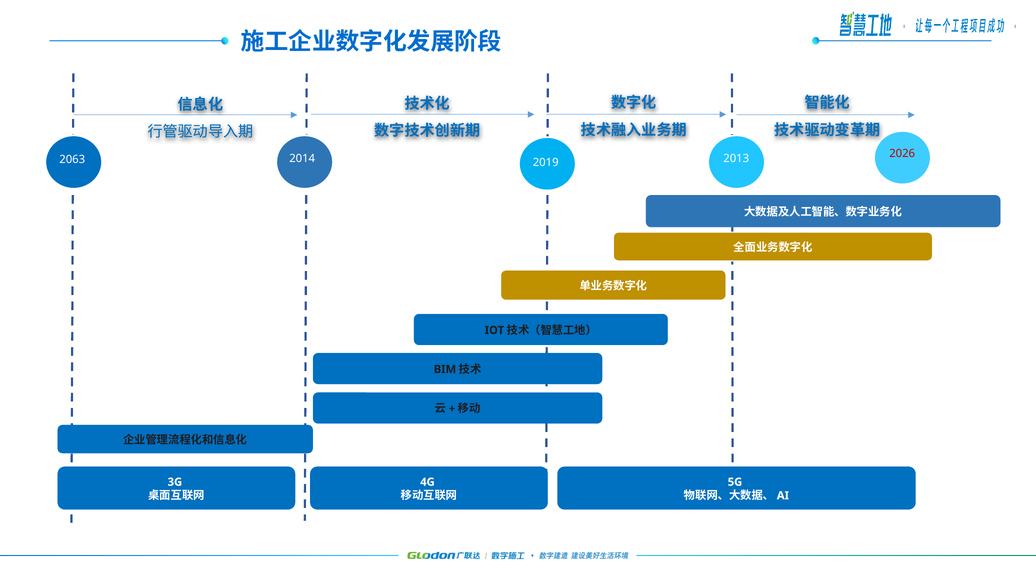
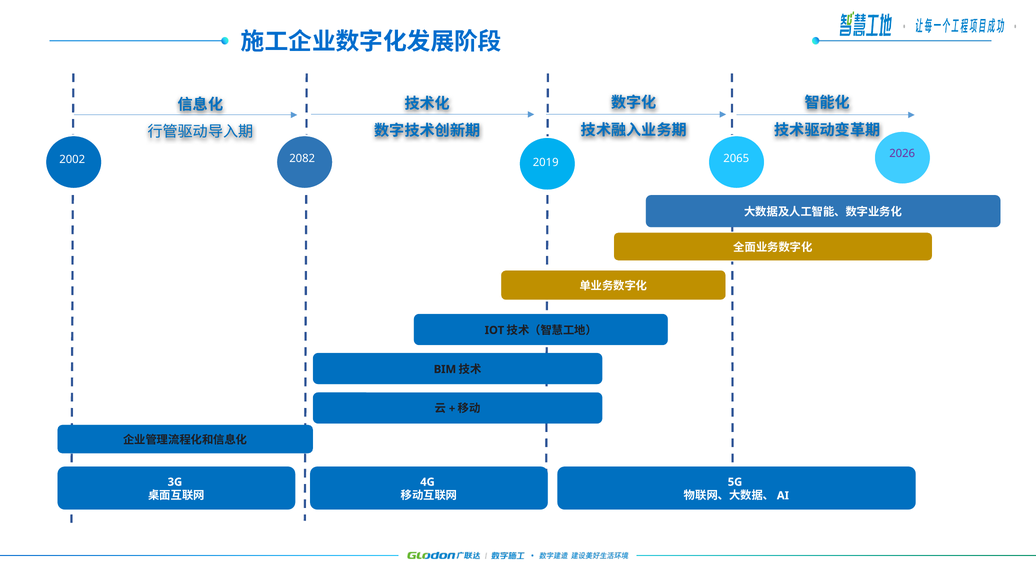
2026 colour: red -> purple (902, 153)
2014: 2014 -> 2082 (302, 159)
2013: 2013 -> 2065 (736, 159)
2063: 2063 -> 2002 (72, 159)
